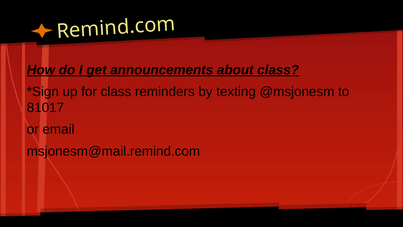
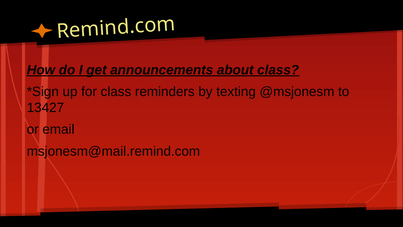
81017: 81017 -> 13427 (45, 108)
